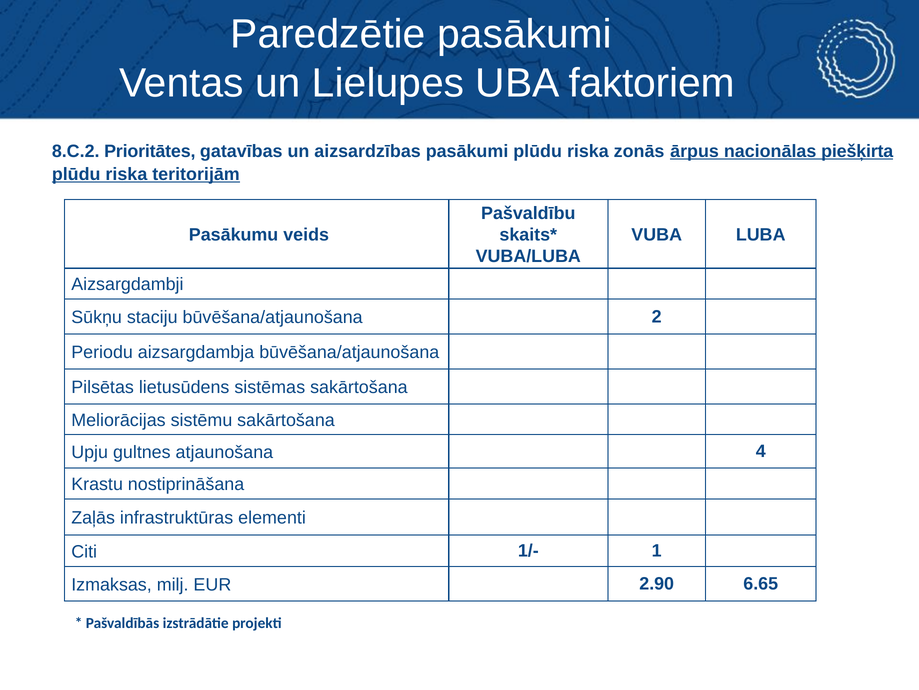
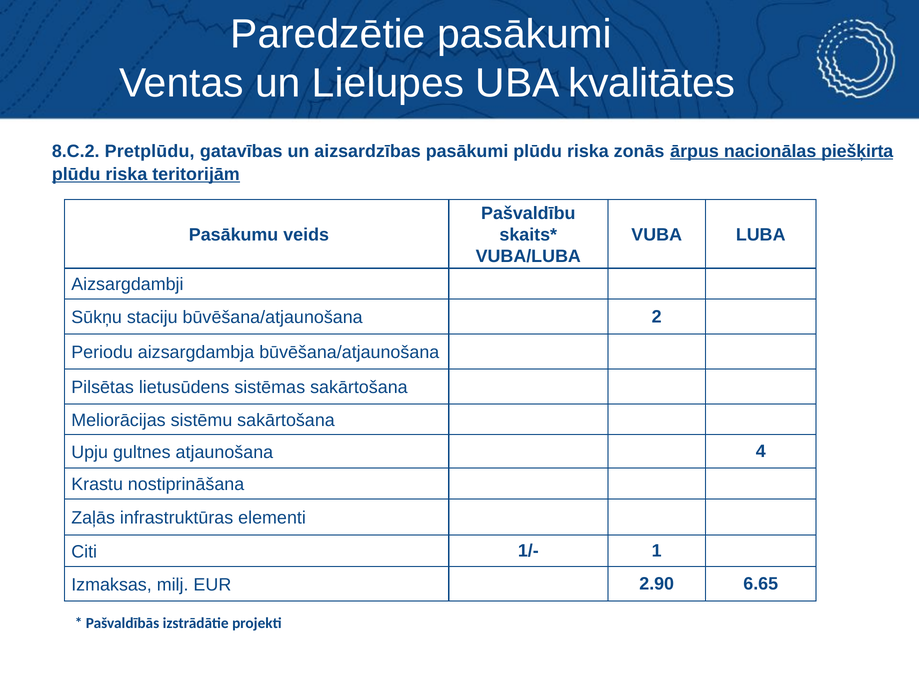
faktoriem: faktoriem -> kvalitātes (652, 83)
Prioritātes: Prioritātes -> Pretplūdu (150, 151)
